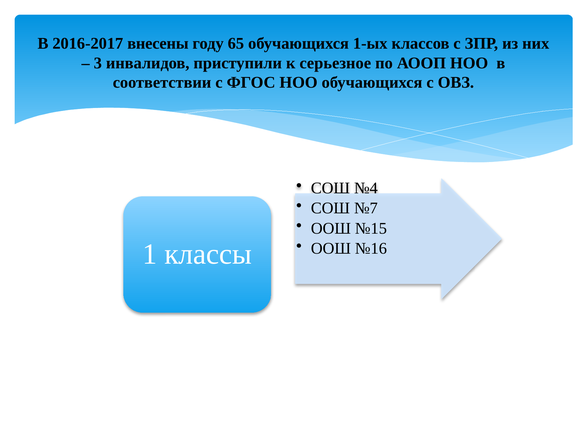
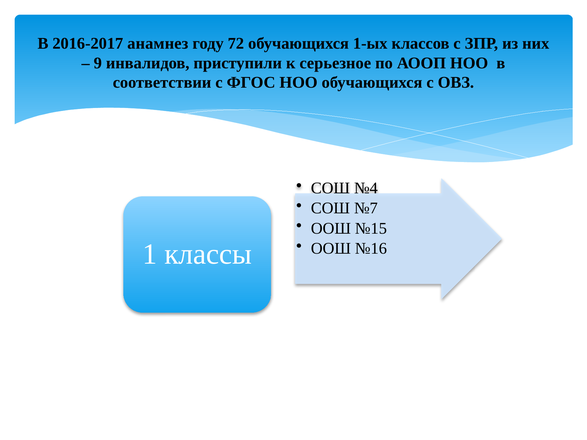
внесены: внесены -> анамнез (158, 43)
65: 65 -> 72 (236, 43)
3: 3 -> 9 (98, 63)
